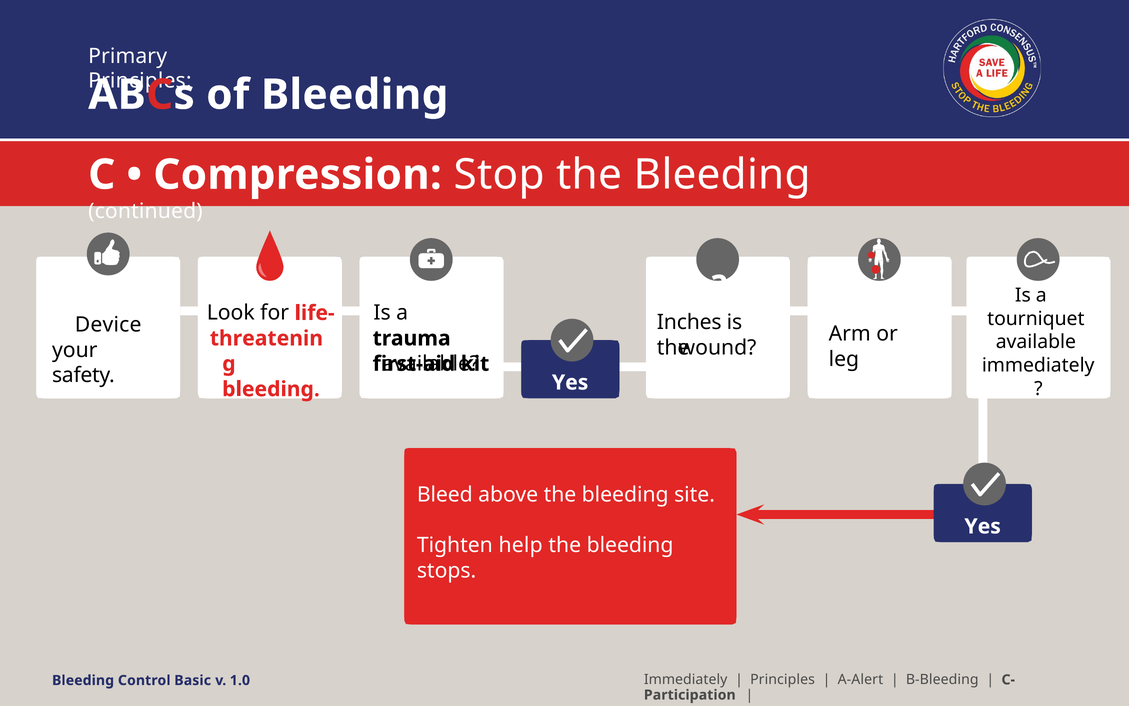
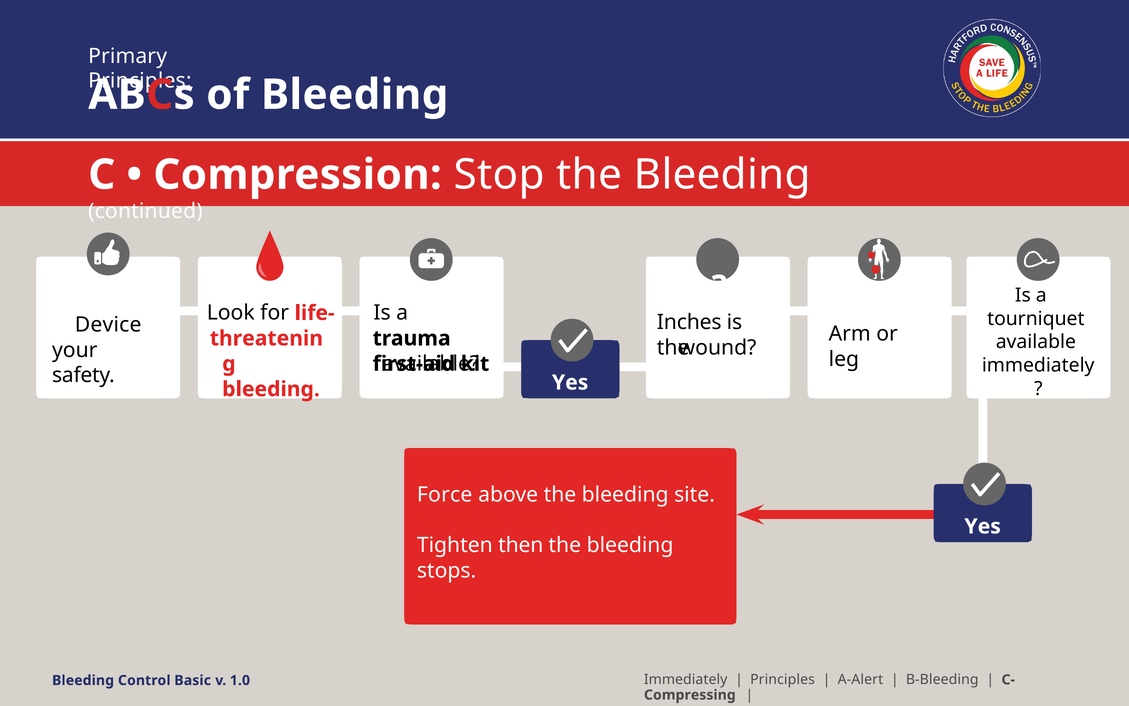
Bleed: Bleed -> Force (445, 494)
help: help -> then (521, 545)
Participation: Participation -> Compressing (690, 695)
